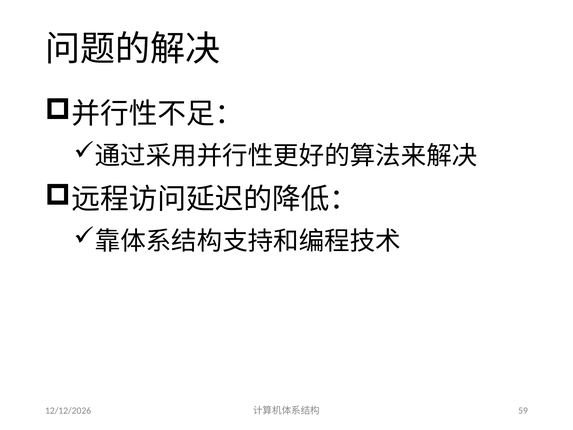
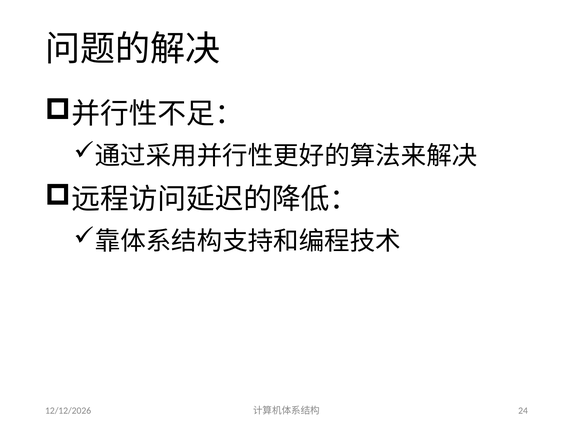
59: 59 -> 24 (523, 410)
